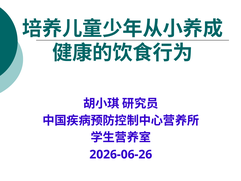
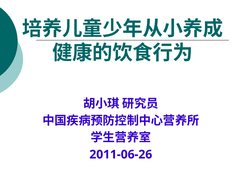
2026-06-26: 2026-06-26 -> 2011-06-26 (121, 154)
